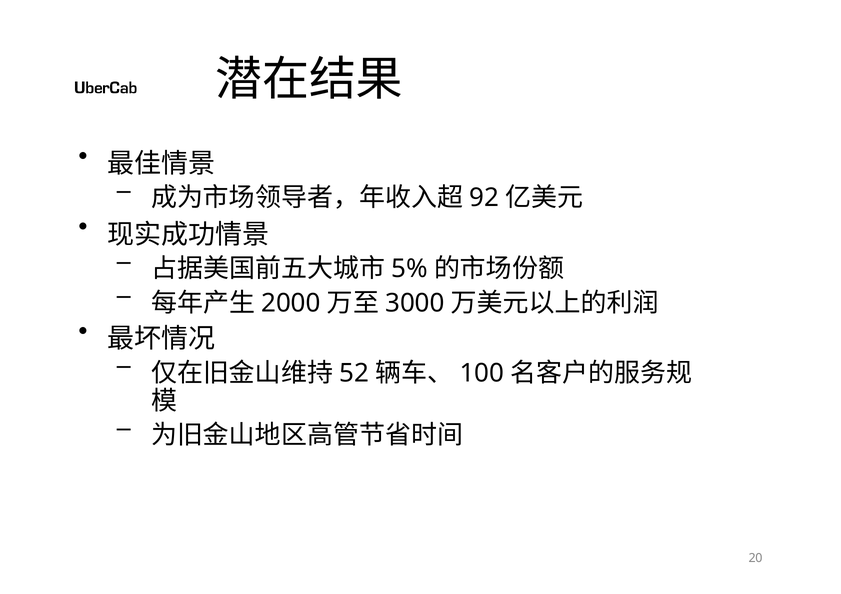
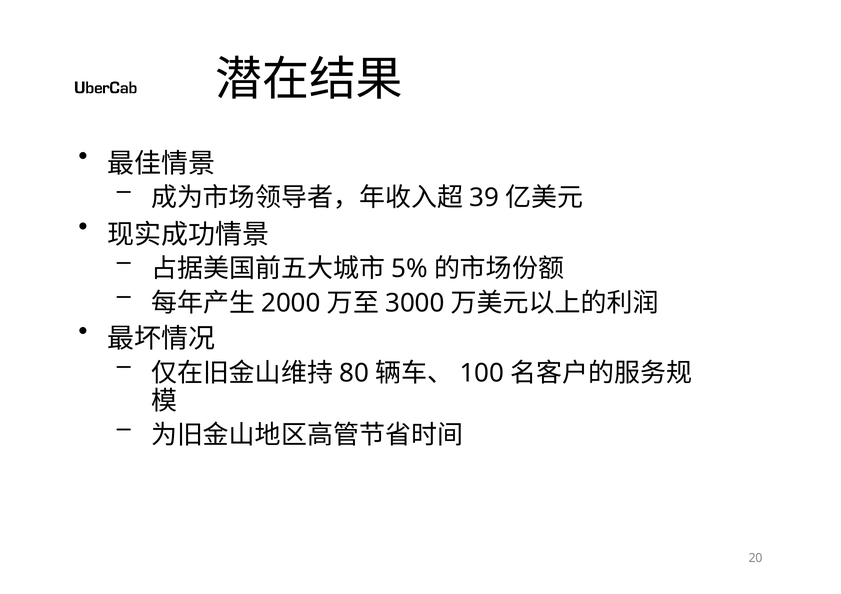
92: 92 -> 39 (484, 198)
52: 52 -> 80 (354, 373)
